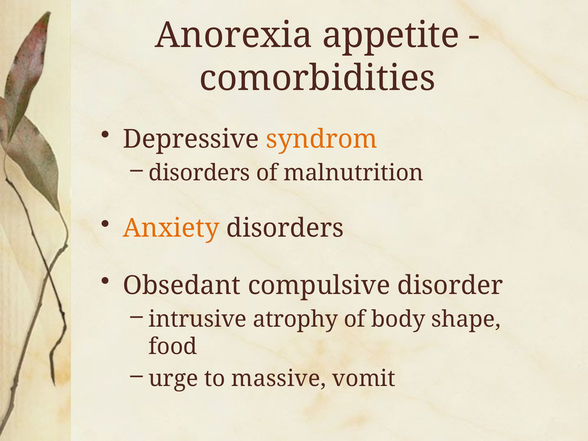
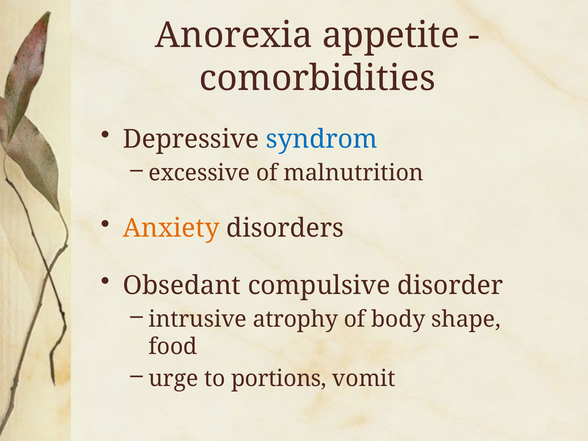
syndrom colour: orange -> blue (322, 139)
disorders: disorders -> excessive (199, 173)
massive: massive -> portions (279, 379)
